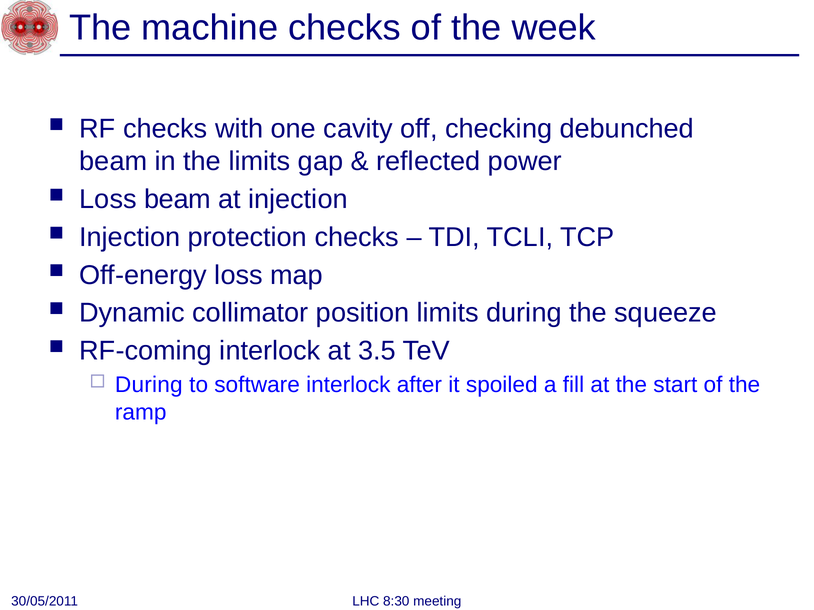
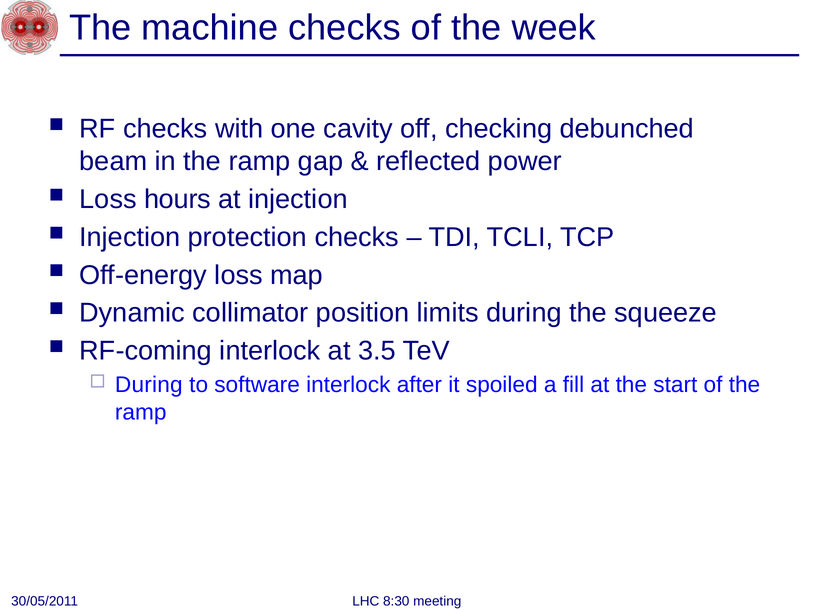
in the limits: limits -> ramp (259, 161)
Loss beam: beam -> hours (178, 199)
